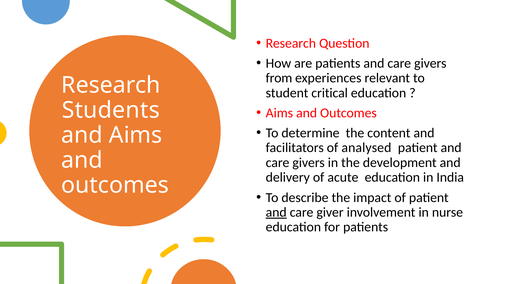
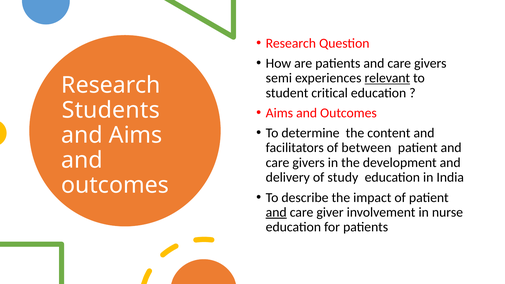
from: from -> semi (279, 78)
relevant underline: none -> present (387, 78)
analysed: analysed -> between (366, 148)
acute: acute -> study (343, 177)
